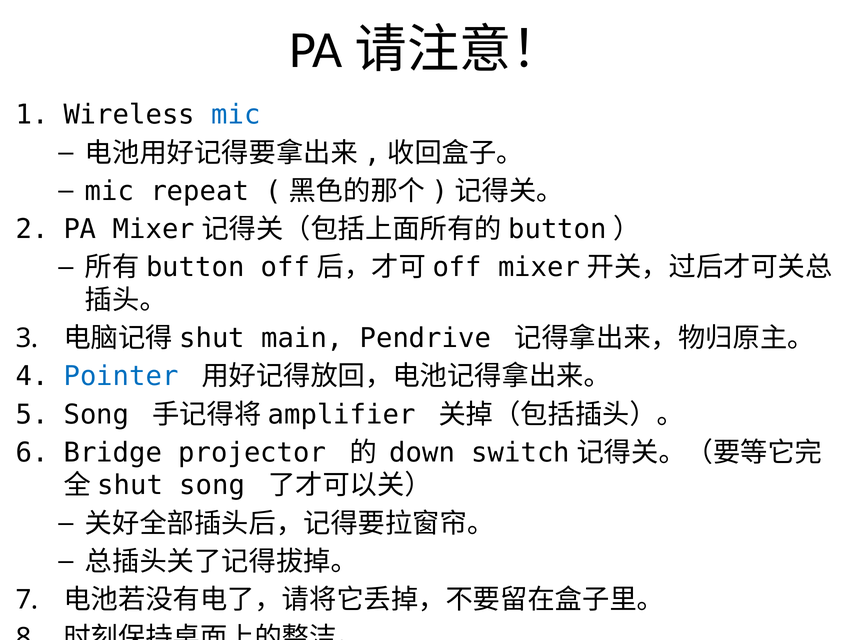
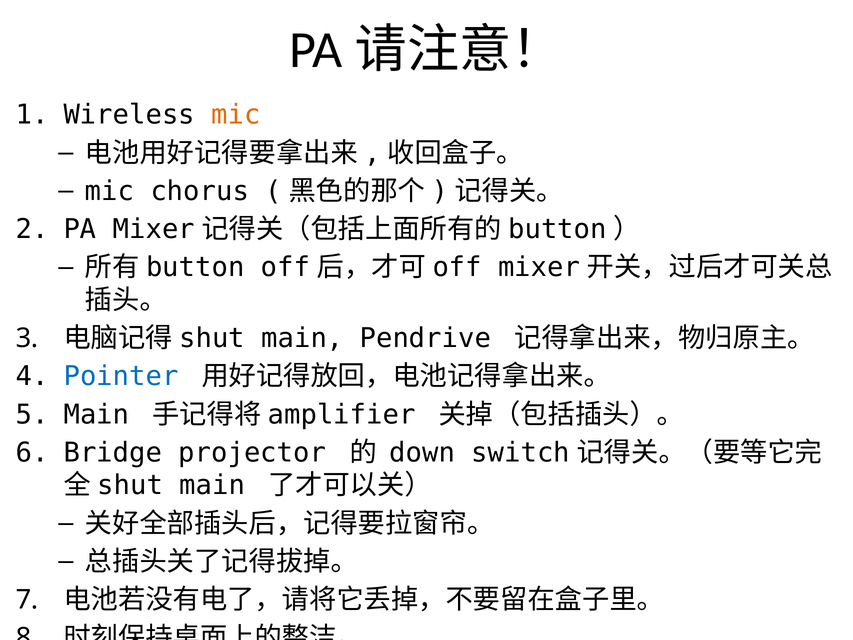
mic colour: blue -> orange (236, 115)
repeat: repeat -> chorus (200, 191)
Song: Song -> Main (96, 414)
song: song -> main (212, 485)
